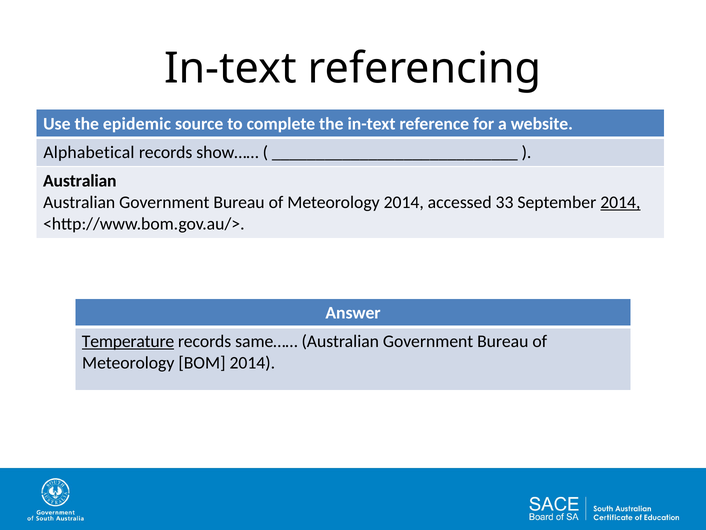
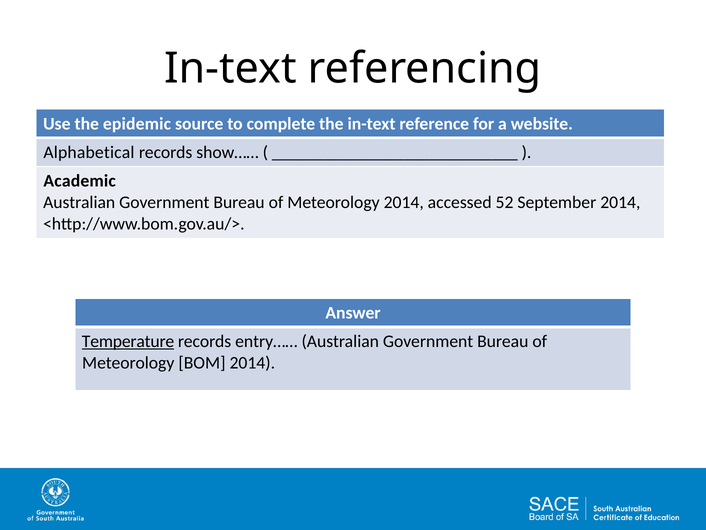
Australian: Australian -> Academic (80, 181)
33: 33 -> 52 (505, 202)
2014 underline: present -> none (620, 202)
same……: same…… -> entry…… (266, 341)
